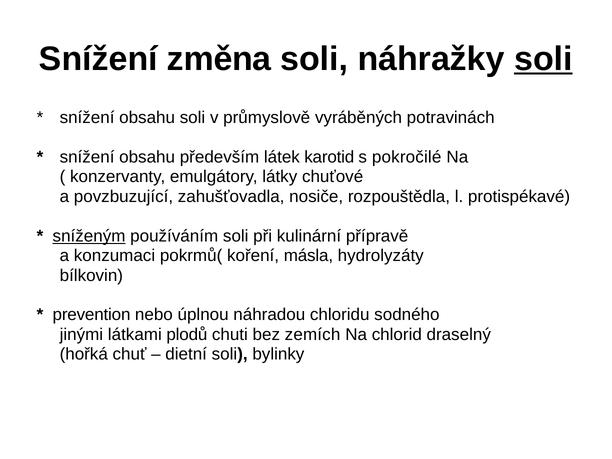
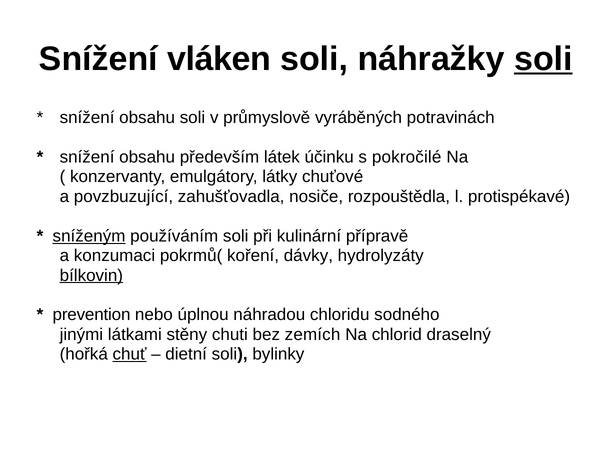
změna: změna -> vláken (219, 59)
karotid: karotid -> účinku (329, 157)
másla: másla -> dávky (308, 256)
bílkovin underline: none -> present (91, 275)
plodů: plodů -> stěny (187, 335)
chuť underline: none -> present (130, 354)
